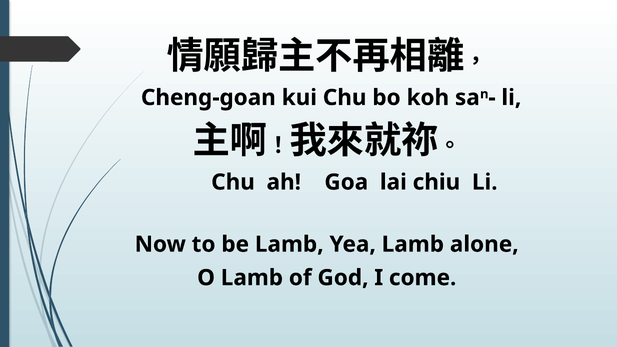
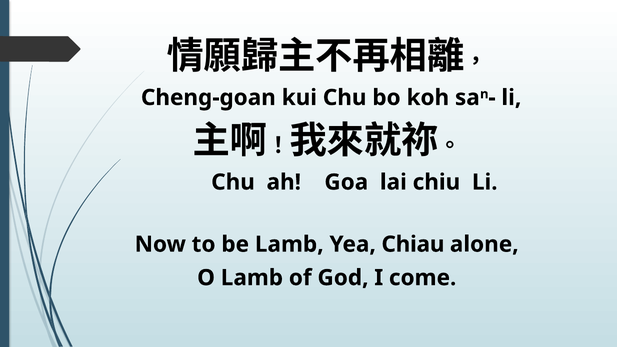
Yea Lamb: Lamb -> Chiau (413, 244)
